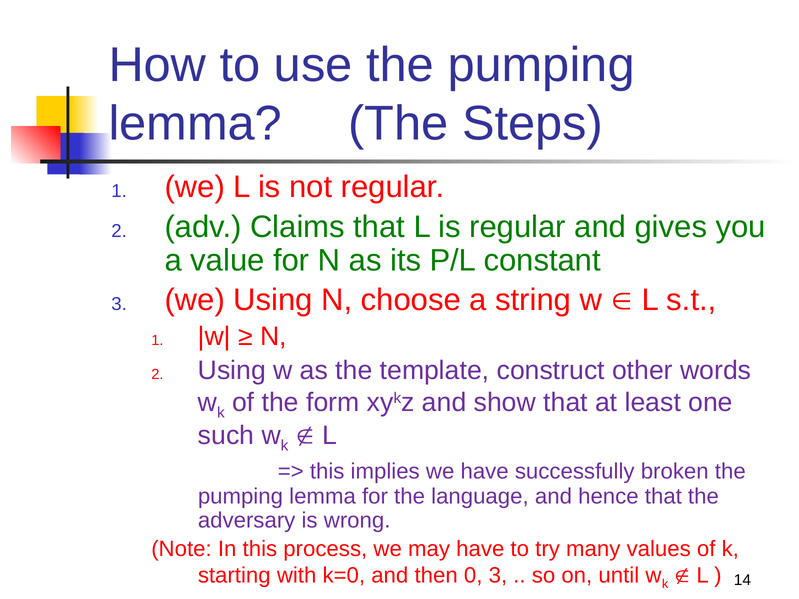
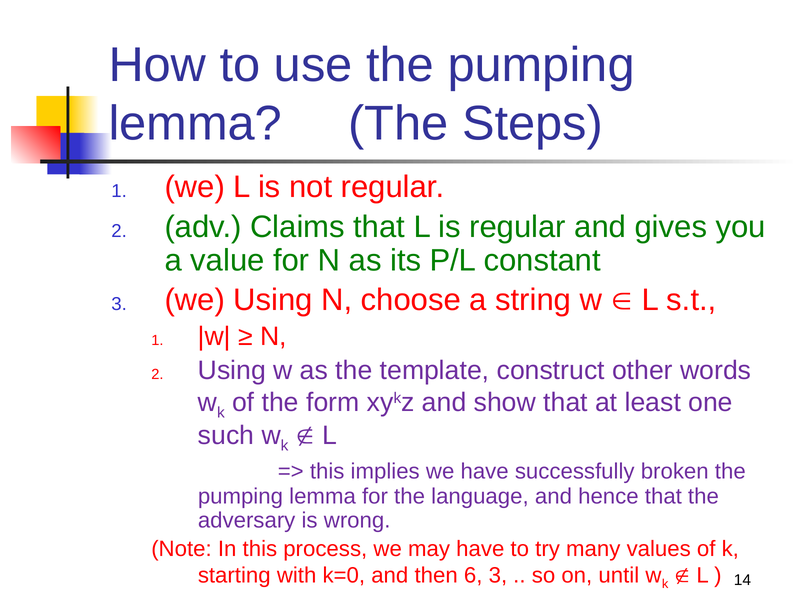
0: 0 -> 6 (473, 576)
